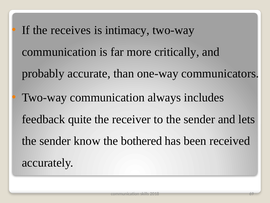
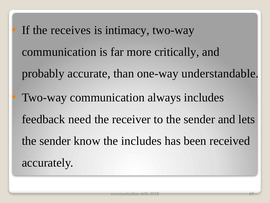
communicators: communicators -> understandable (220, 73)
quite: quite -> need (80, 119)
the bothered: bothered -> includes (141, 141)
